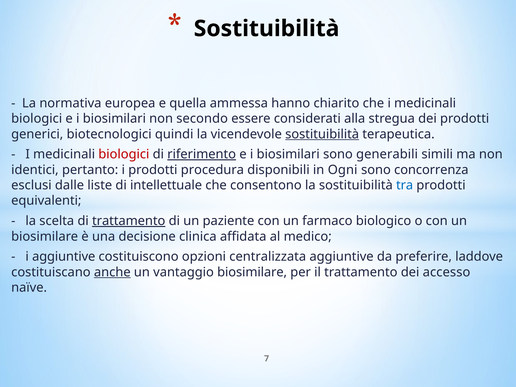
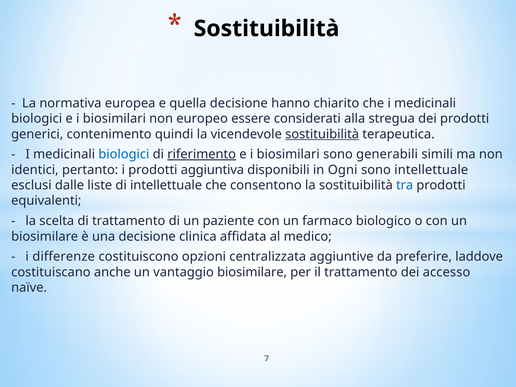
quella ammessa: ammessa -> decisione (239, 103)
secondo: secondo -> europeo (202, 119)
biotecnologici: biotecnologici -> contenimento (109, 134)
biologici colour: red -> blue (124, 154)
procedura: procedura -> aggiuntiva (212, 170)
sono concorrenza: concorrenza -> intellettuale (431, 170)
trattamento underline: present -> none (129, 221)
i aggiuntive: aggiuntive -> differenze (64, 257)
anche underline: present -> none (112, 272)
